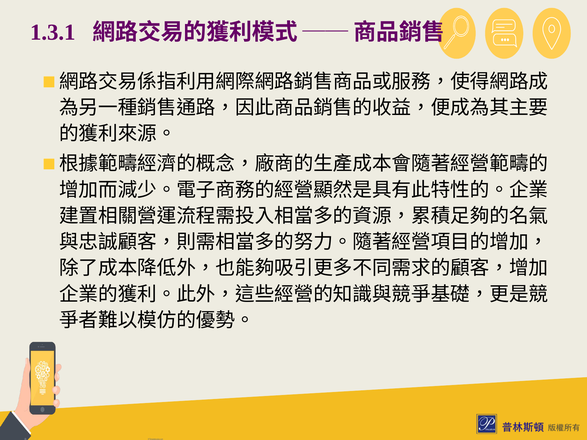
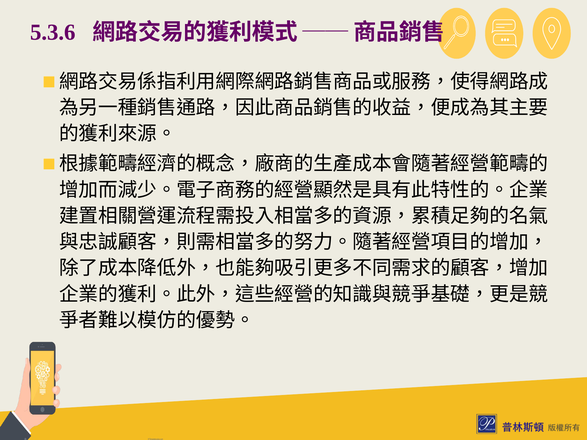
1.3.1: 1.3.1 -> 5.3.6 (53, 32)
